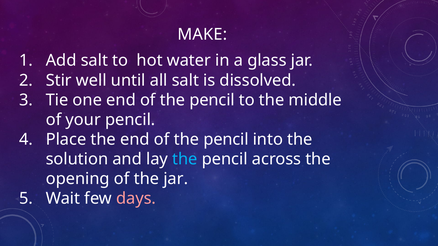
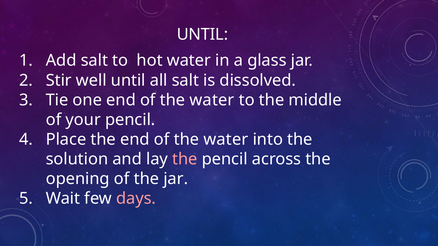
MAKE: MAKE -> UNTIL (202, 35)
pencil: pencil -> water (212, 100)
pencil: pencil -> water (226, 140)
the colour: light blue -> pink (185, 159)
